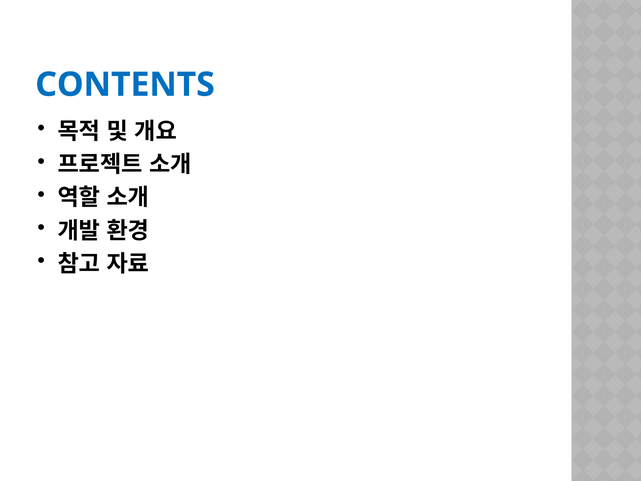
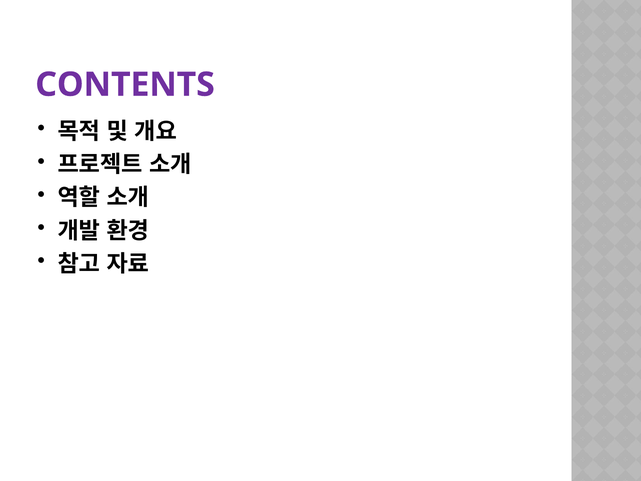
CONTENTS colour: blue -> purple (125, 85)
